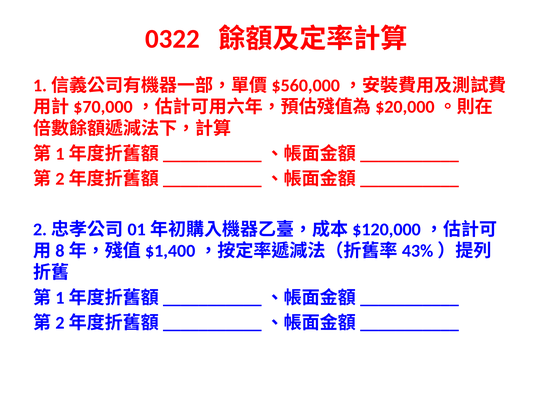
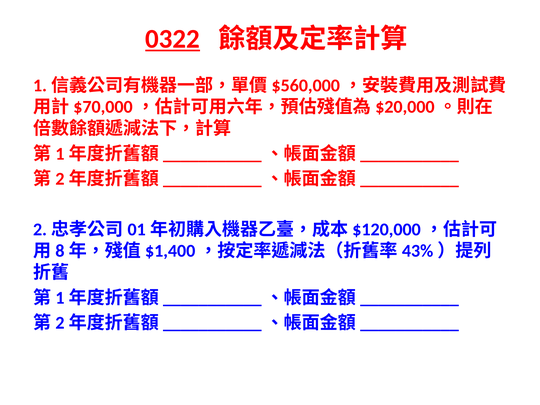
0322 underline: none -> present (173, 39)
